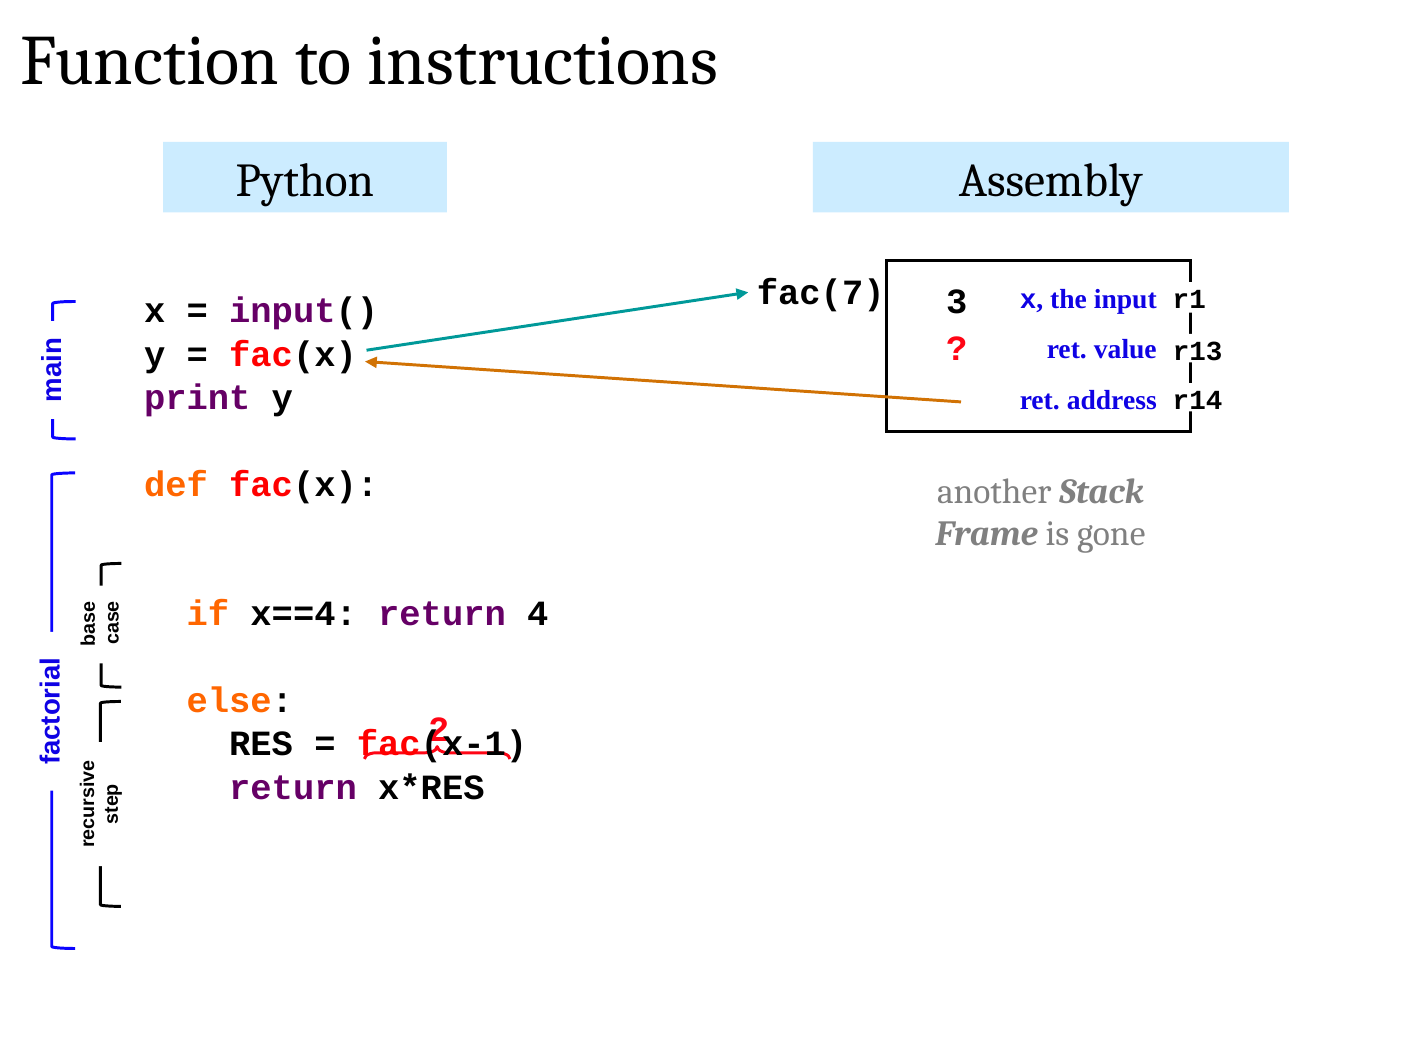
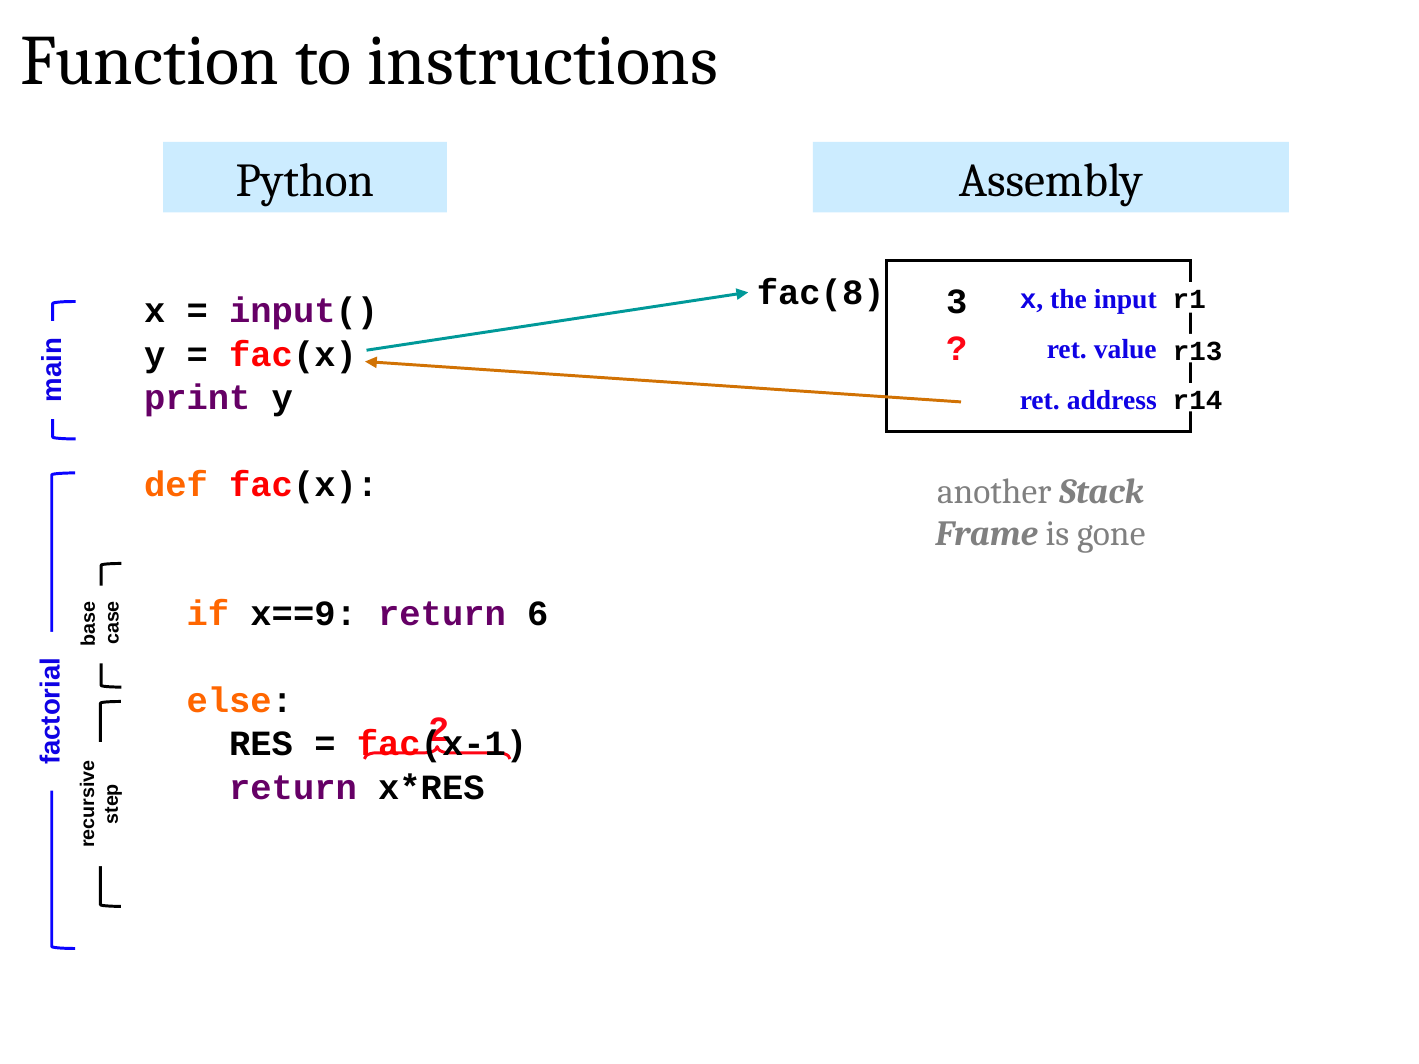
fac(7: fac(7 -> fac(8 (821, 293)
x==4: x==4 -> x==9 (304, 614)
4: 4 -> 6 (538, 614)
